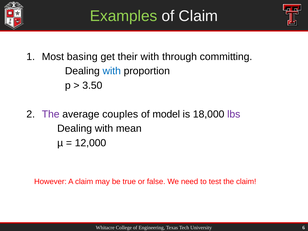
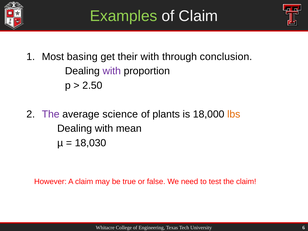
committing: committing -> conclusion (226, 57)
with colour: blue -> purple (112, 71)
3.50: 3.50 -> 2.50 (92, 85)
couples: couples -> science (120, 114)
model: model -> plants (166, 114)
lbs colour: purple -> orange (234, 114)
12,000: 12,000 -> 18,030 (91, 143)
